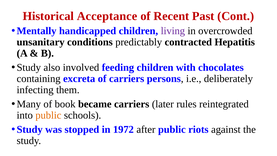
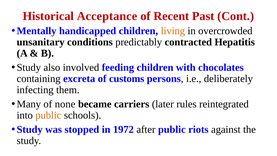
living colour: purple -> orange (173, 31)
of carriers: carriers -> customs (127, 79)
book: book -> none (65, 104)
